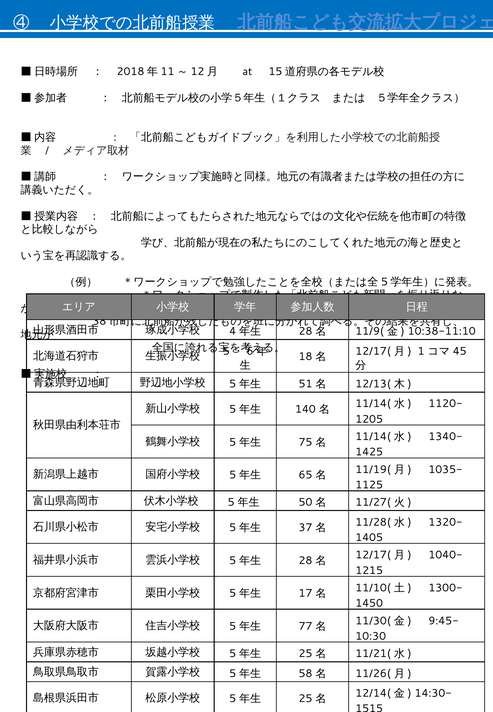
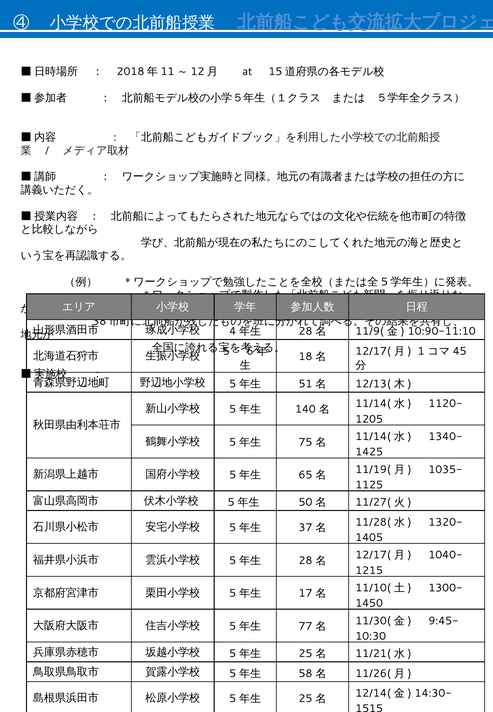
10:38-11:10: 10:38-11:10 -> 10:90-11:10 (442, 331)
